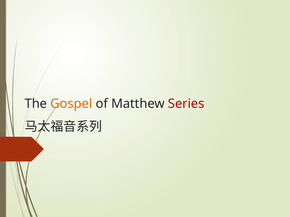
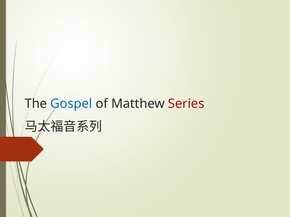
Gospel colour: orange -> blue (71, 104)
